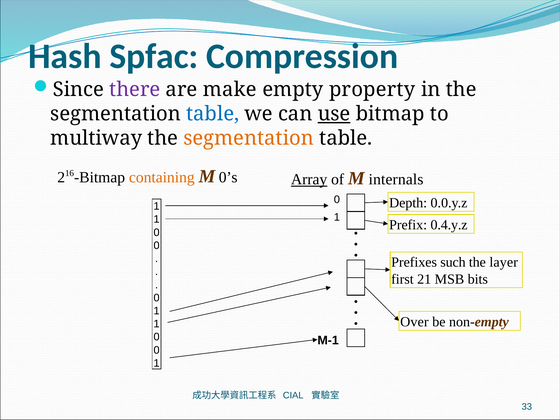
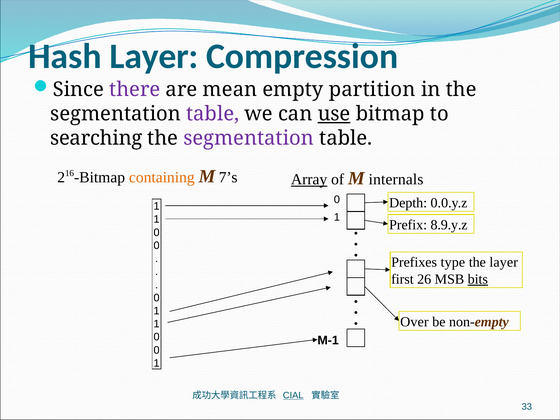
Hash Spfac: Spfac -> Layer (154, 56)
make: make -> mean (230, 90)
property: property -> partition (372, 90)
table colour: blue -> purple (213, 114)
multiway: multiway -> searching (96, 138)
segmentation colour: orange -> purple (249, 138)
0’s: 0’s -> 7’s (228, 177)
0.4.y.z: 0.4.y.z -> 8.9.y.z (449, 225)
such: such -> type (453, 262)
21: 21 -> 26 (424, 279)
bits underline: none -> present (478, 279)
CIAL underline: none -> present (293, 395)
